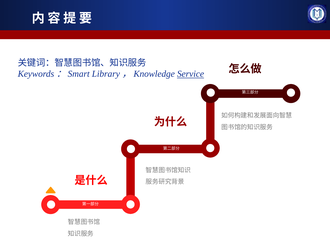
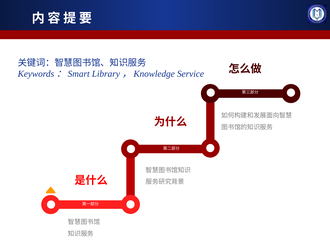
Service underline: present -> none (191, 74)
